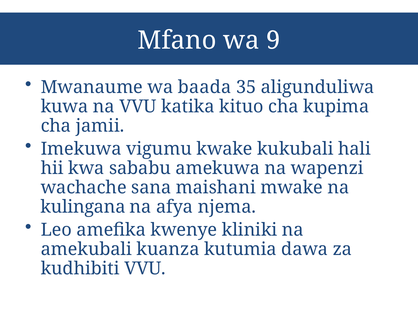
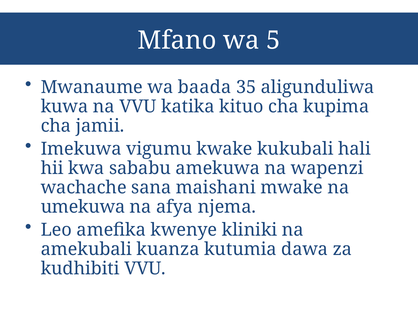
9: 9 -> 5 (273, 40)
kulingana: kulingana -> umekuwa (83, 207)
